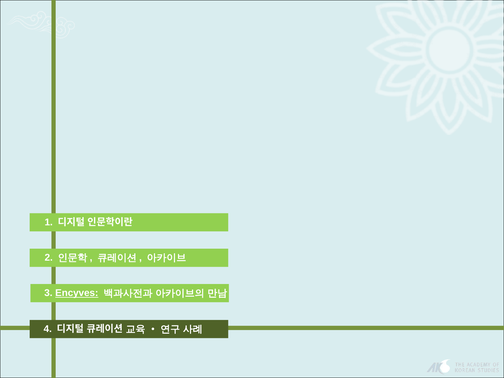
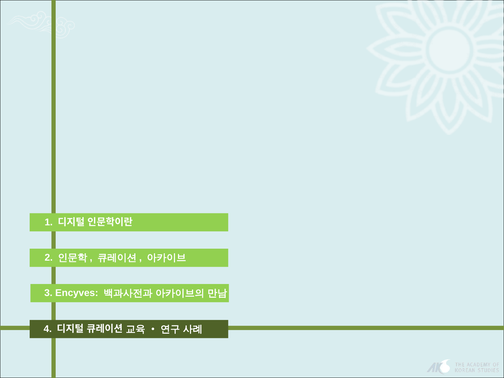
Encyves underline: present -> none (77, 293)
